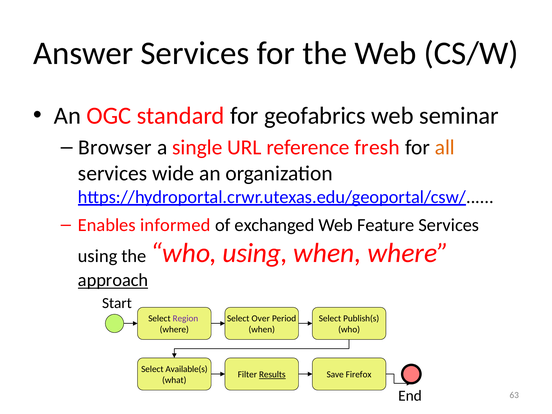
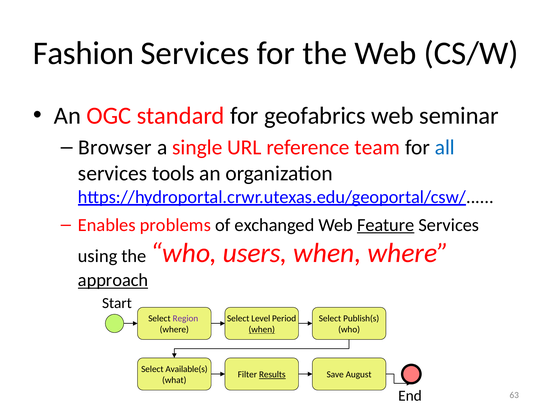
Answer: Answer -> Fashion (83, 53)
fresh: fresh -> team (377, 147)
all colour: orange -> blue (445, 147)
wide: wide -> tools (173, 173)
informed: informed -> problems (175, 225)
Feature underline: none -> present (386, 225)
who using: using -> users (255, 253)
Over: Over -> Level (261, 319)
when underline: none -> present (262, 330)
Firefox: Firefox -> August (359, 375)
